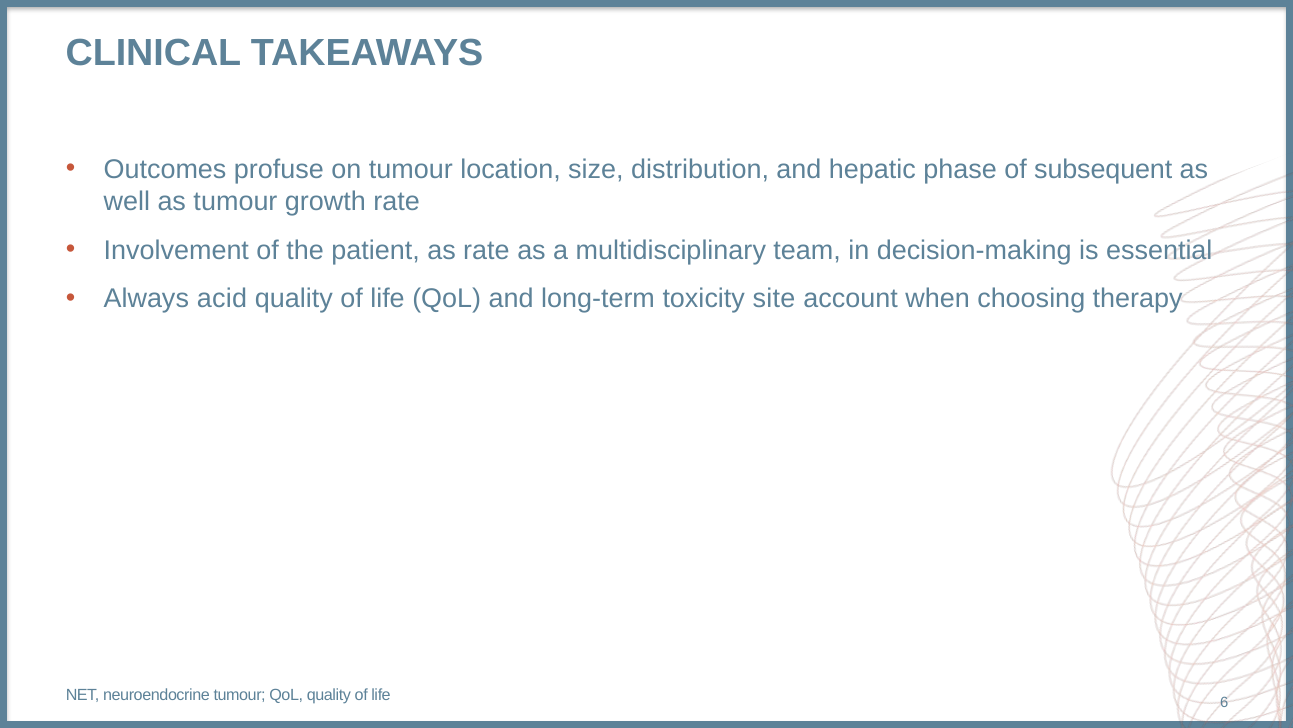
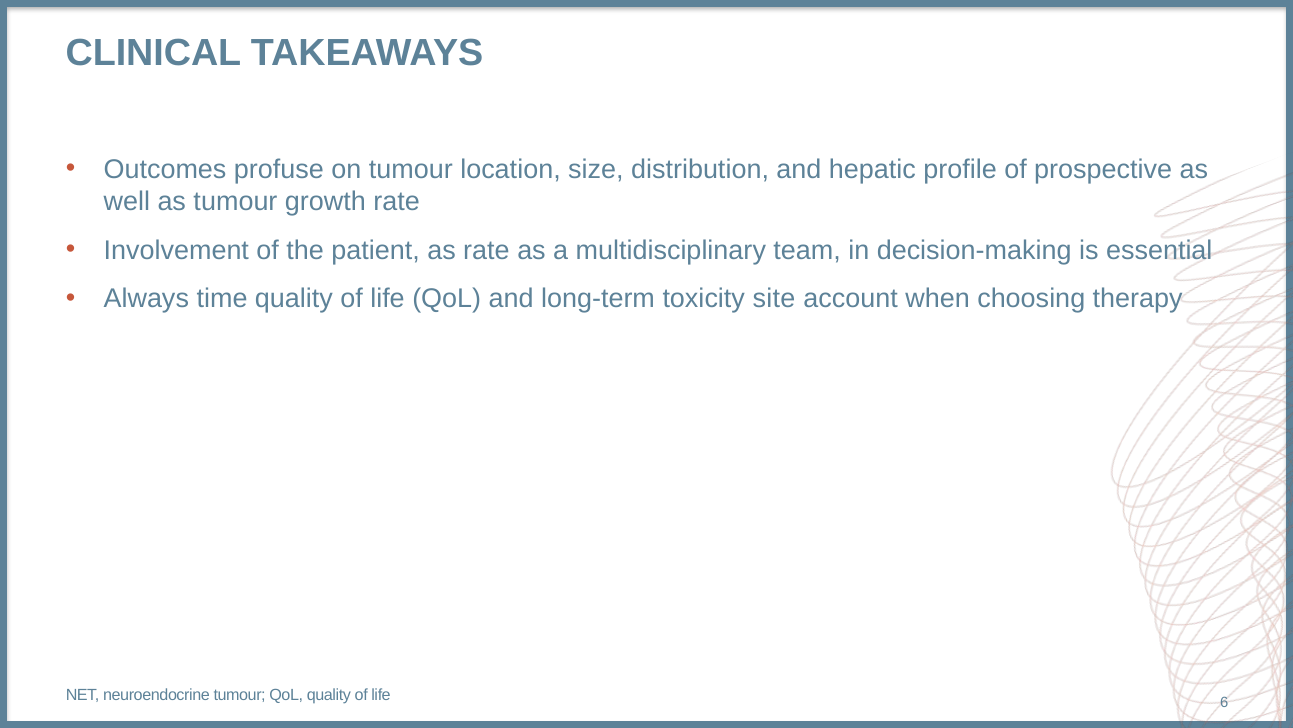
phase: phase -> profile (960, 169)
subsequent: subsequent -> prospective (1103, 169)
acid: acid -> time (222, 299)
